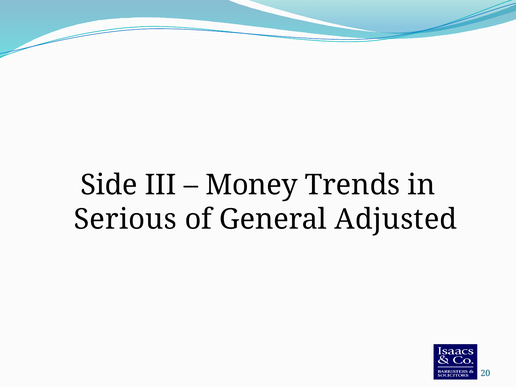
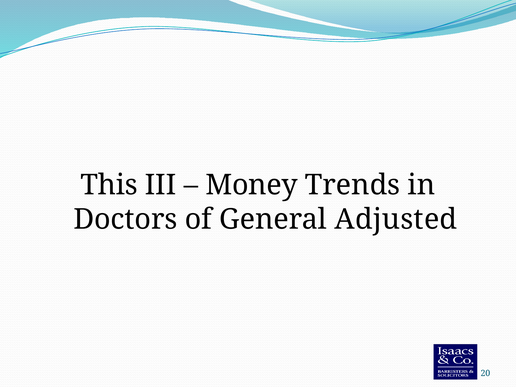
Side: Side -> This (109, 185)
Serious: Serious -> Doctors (125, 219)
